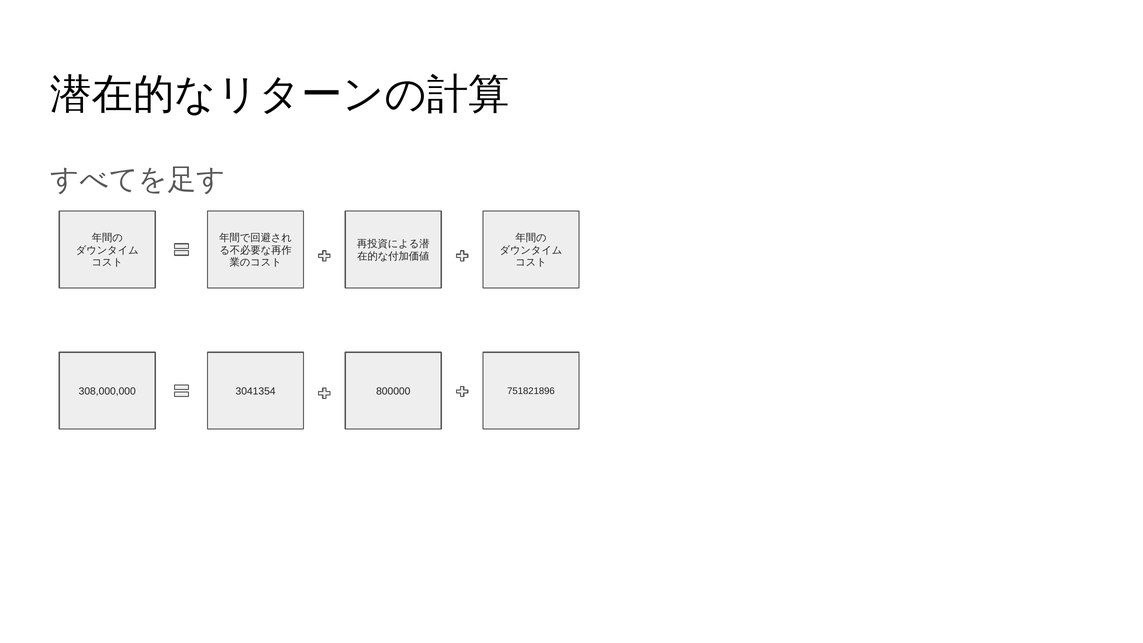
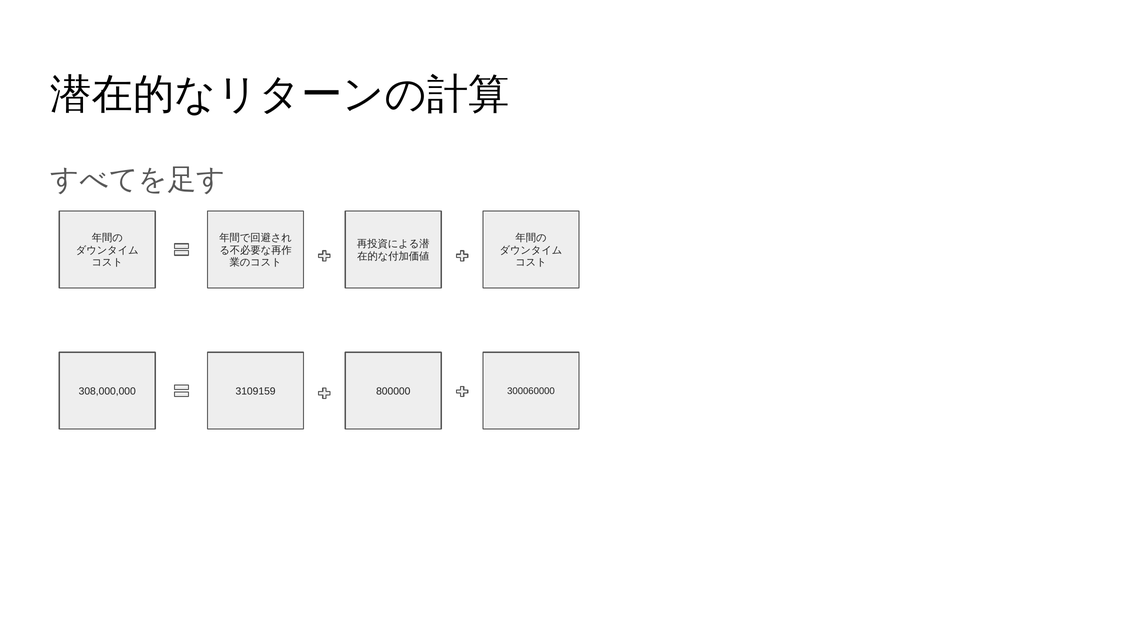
3041354: 3041354 -> 3109159 (256, 391)
751821896: 751821896 -> 300060000 (531, 391)
